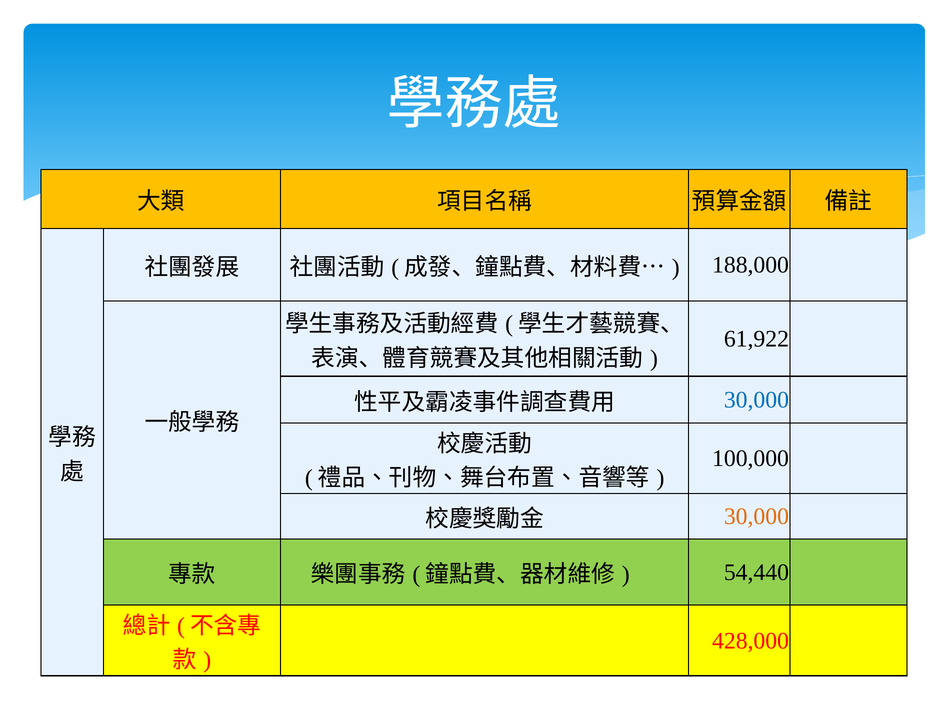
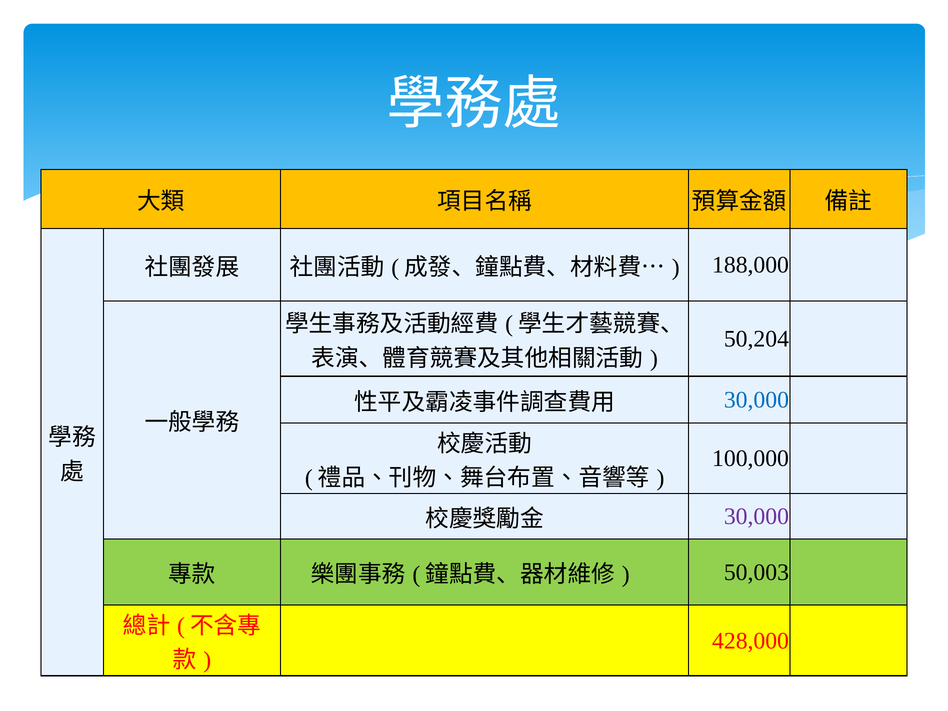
61,922: 61,922 -> 50,204 (756, 339)
30,000 colour: orange -> purple (756, 517)
54,440: 54,440 -> 50,003 (756, 572)
